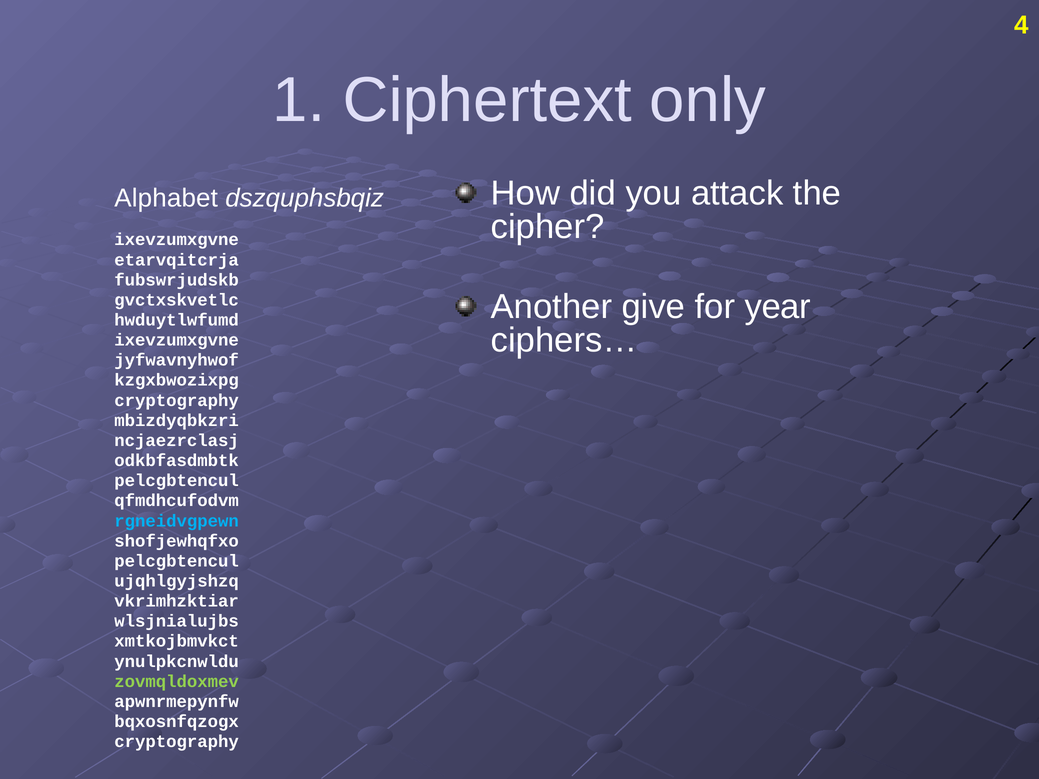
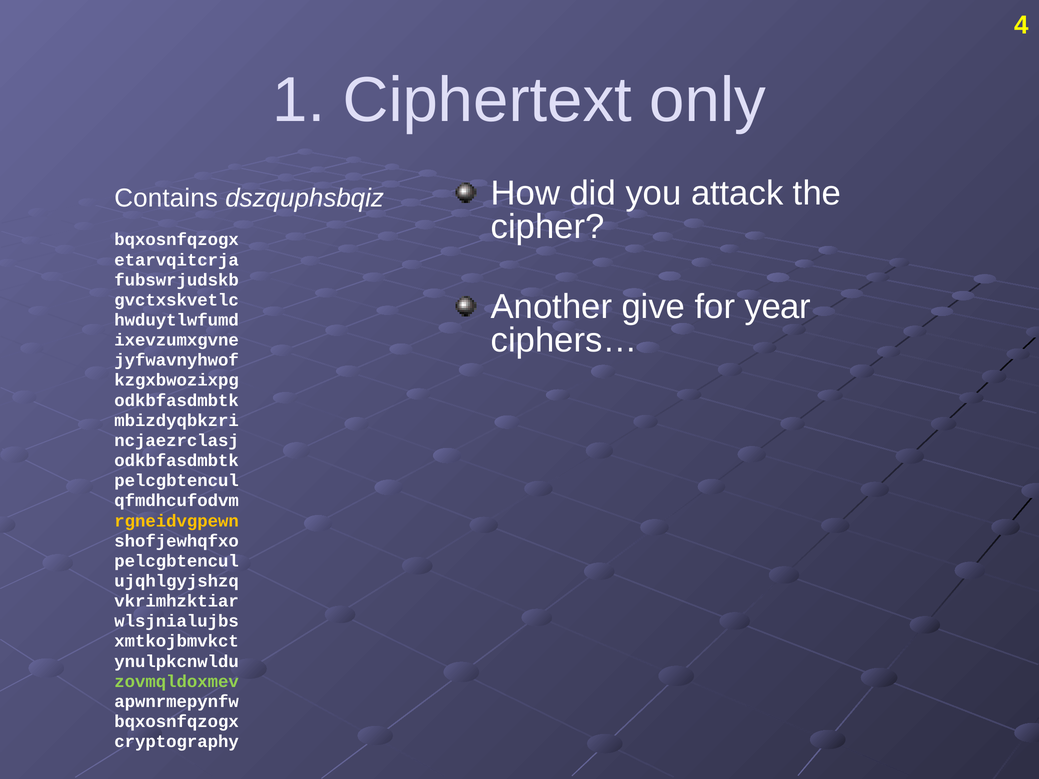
Alphabet: Alphabet -> Contains (166, 198)
ixevzumxgvne: ixevzumxgvne -> bqxosnfqzogx (177, 240)
cryptography: cryptography -> odkbfasdmbtk (177, 400)
rgneidvgpewn colour: light blue -> yellow (177, 521)
